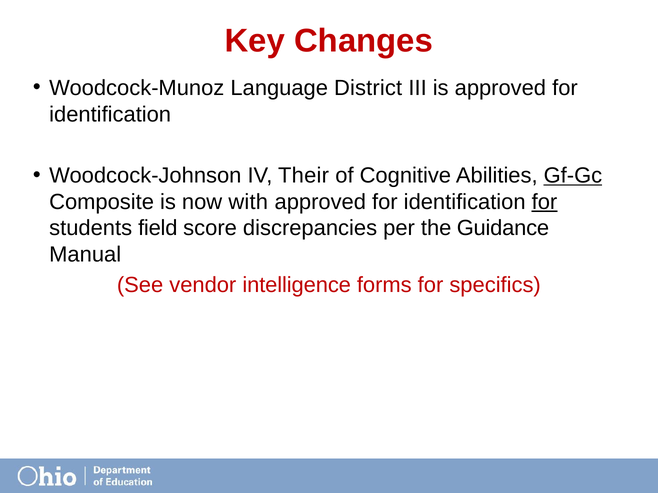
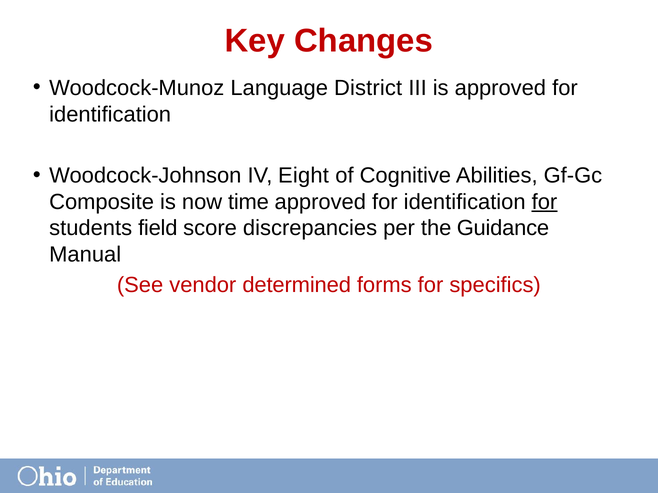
Their: Their -> Eight (304, 176)
Gf-Gc underline: present -> none (573, 176)
with: with -> time (248, 202)
intelligence: intelligence -> determined (297, 285)
